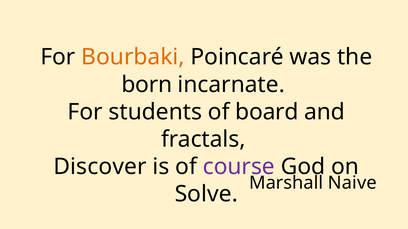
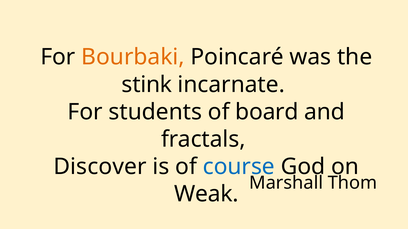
born: born -> stink (147, 85)
course colour: purple -> blue (239, 167)
Naive: Naive -> Thom (353, 183)
Solve: Solve -> Weak (206, 194)
